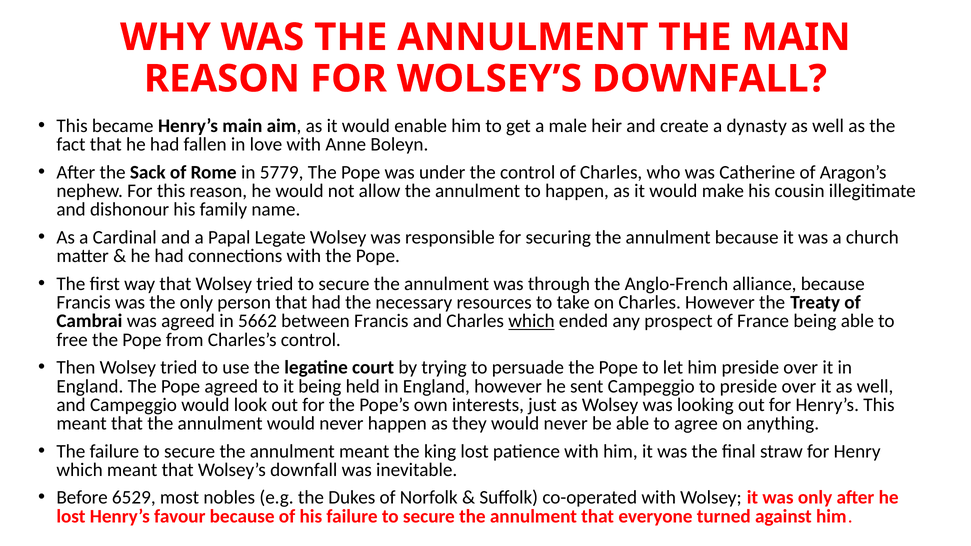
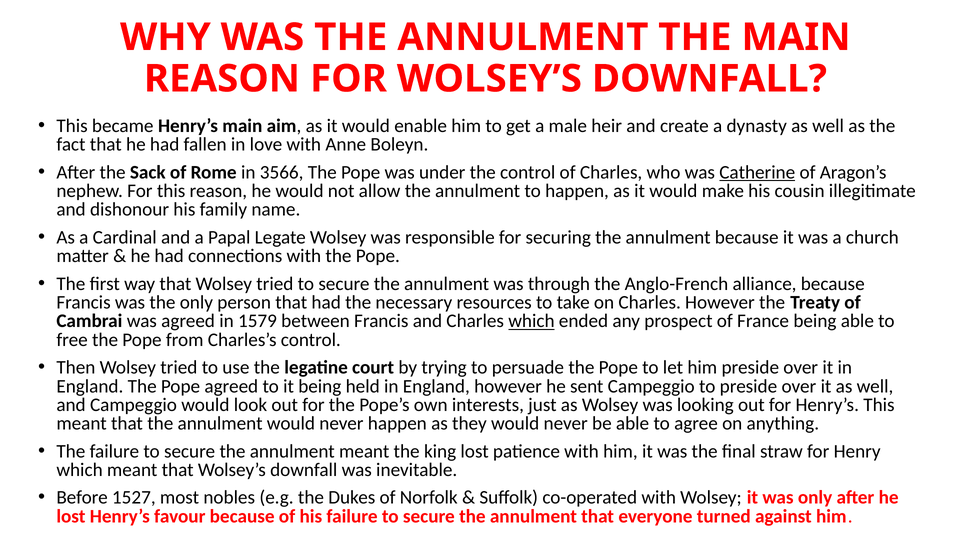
5779: 5779 -> 3566 (282, 172)
Catherine underline: none -> present (757, 172)
5662: 5662 -> 1579 (257, 321)
6529: 6529 -> 1527 (134, 498)
